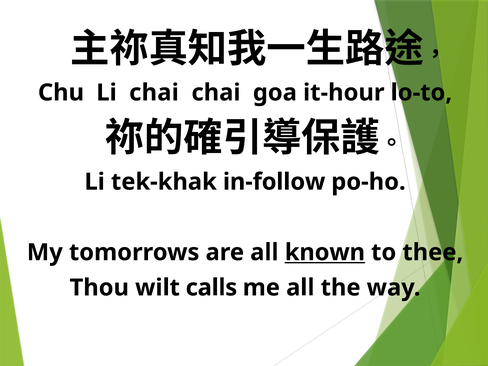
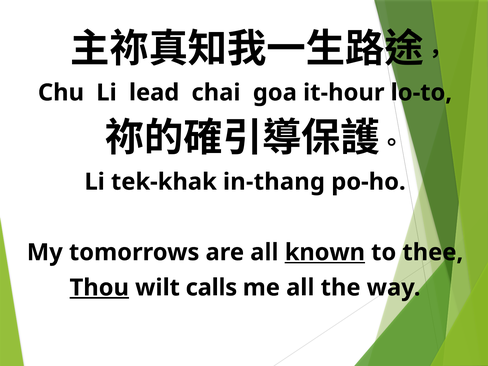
Li chai: chai -> lead (154, 93)
in-follow: in-follow -> in-thang (274, 182)
Thou underline: none -> present (99, 288)
